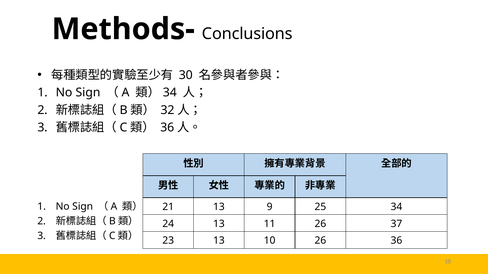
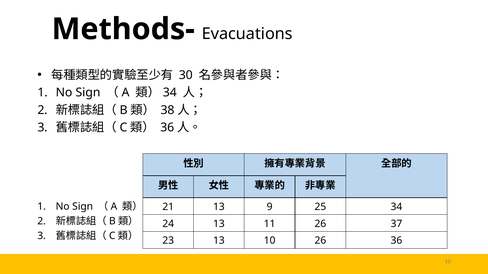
Conclusions: Conclusions -> Evacuations (247, 34)
32: 32 -> 38 (167, 110)
